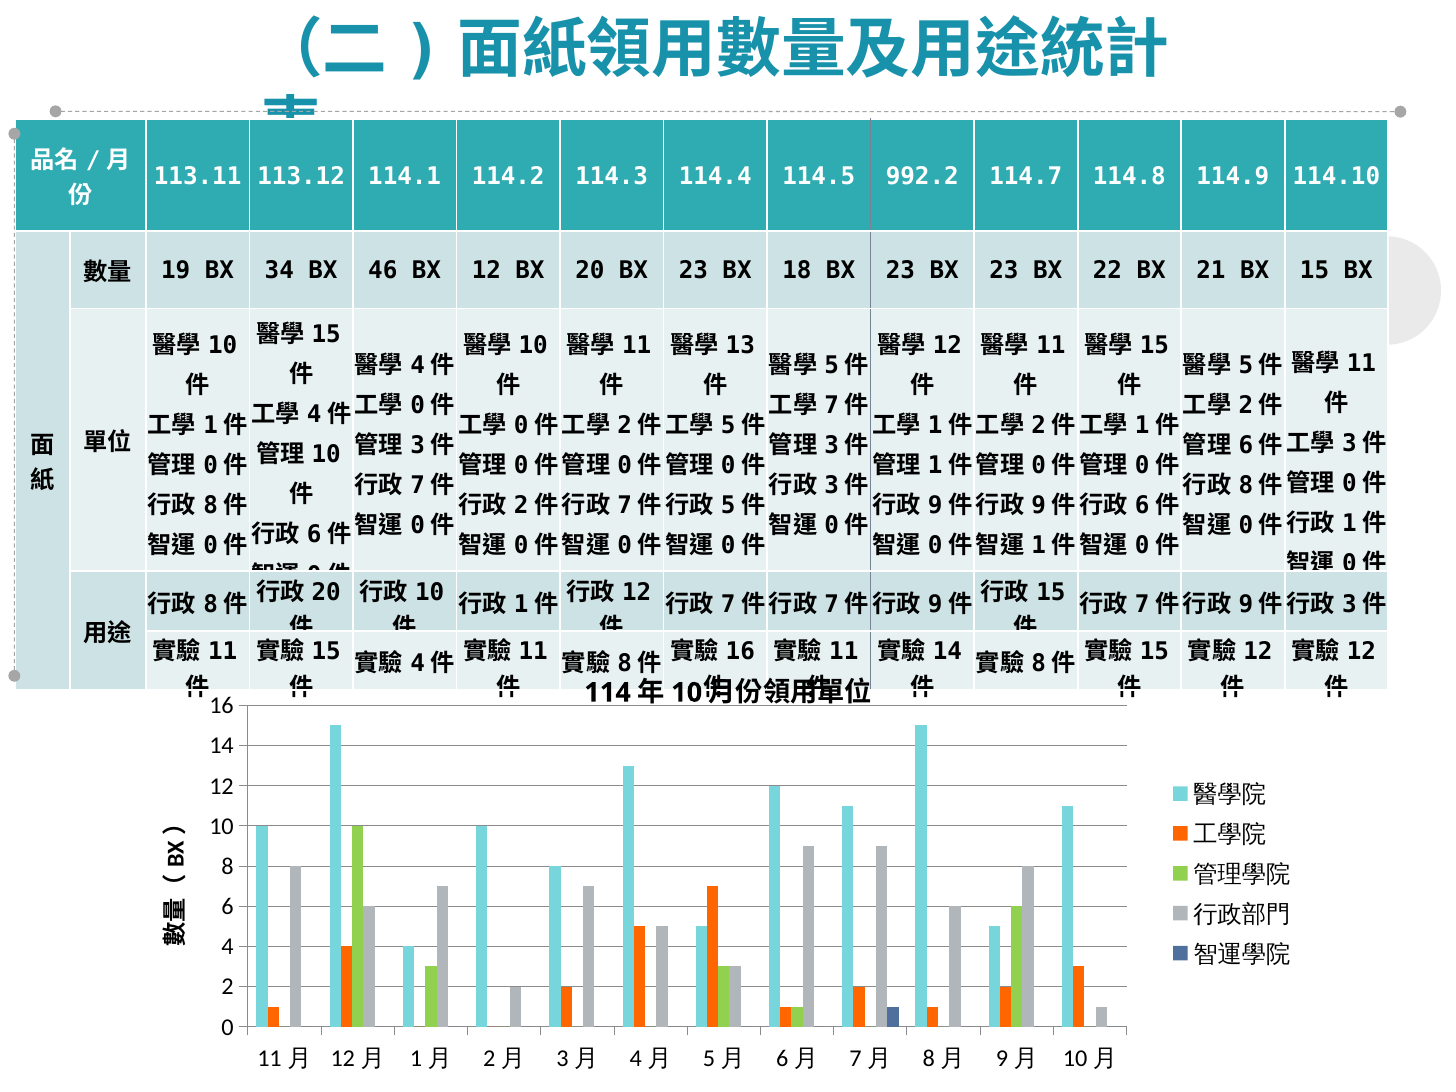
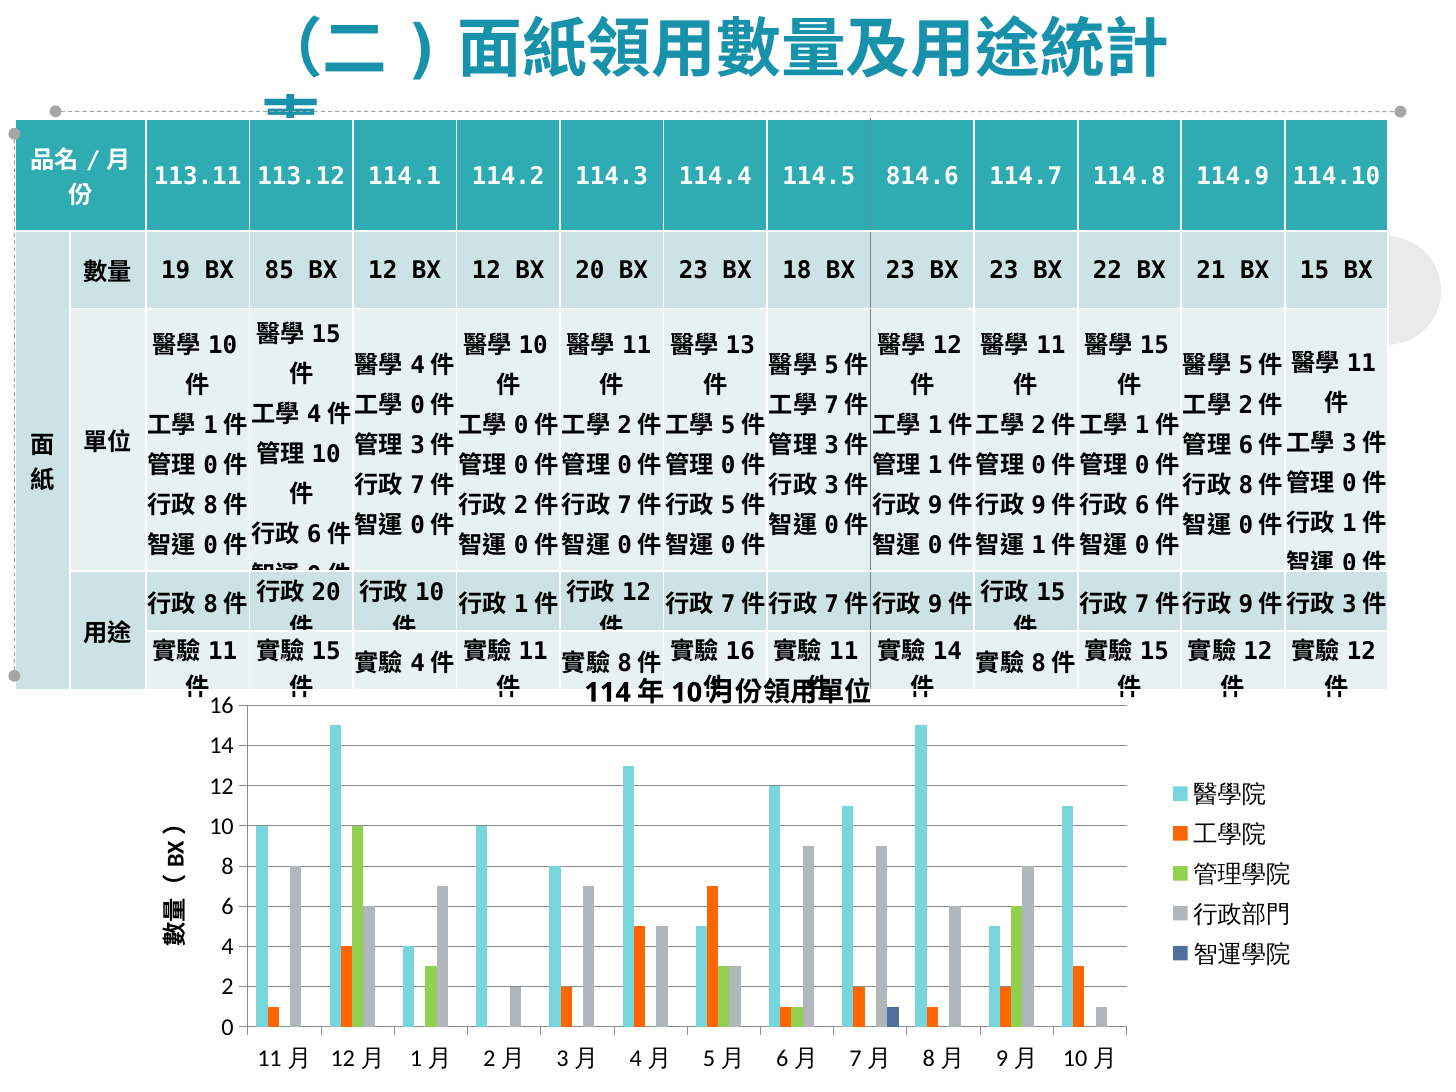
992.2: 992.2 -> 814.6 (922, 176)
34: 34 -> 85 (279, 271)
46: 46 -> 12 (383, 271)
